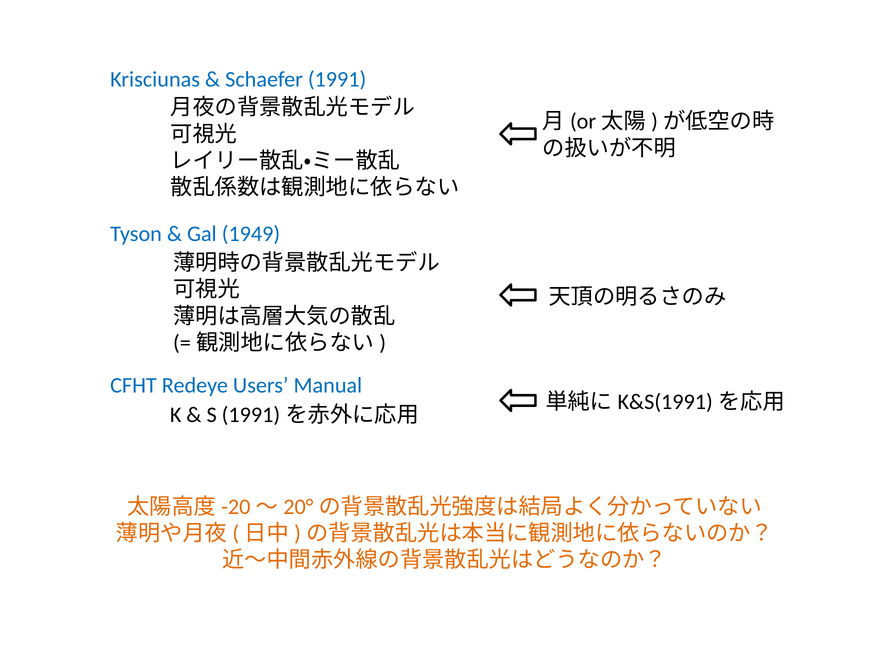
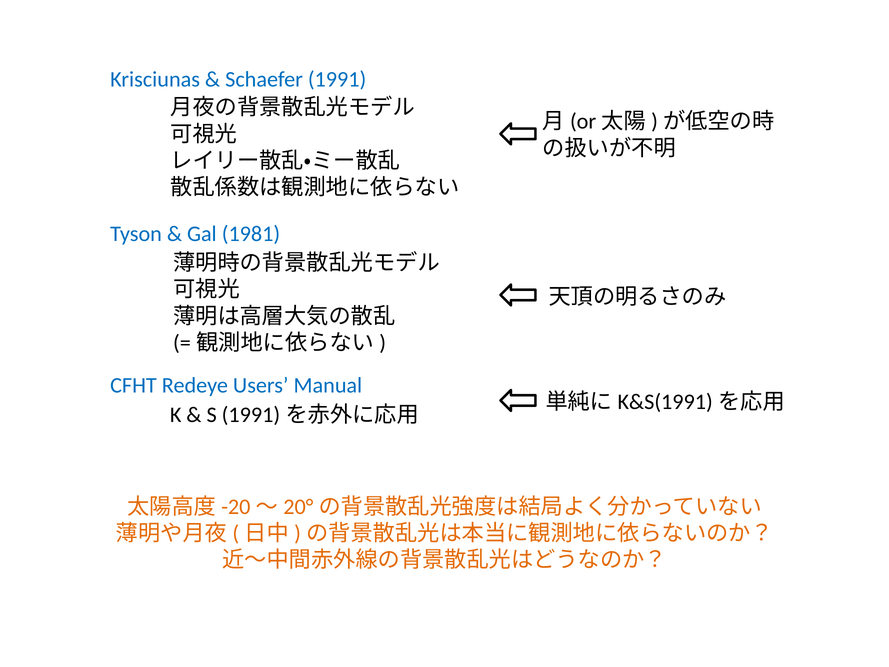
1949: 1949 -> 1981 (251, 234)
